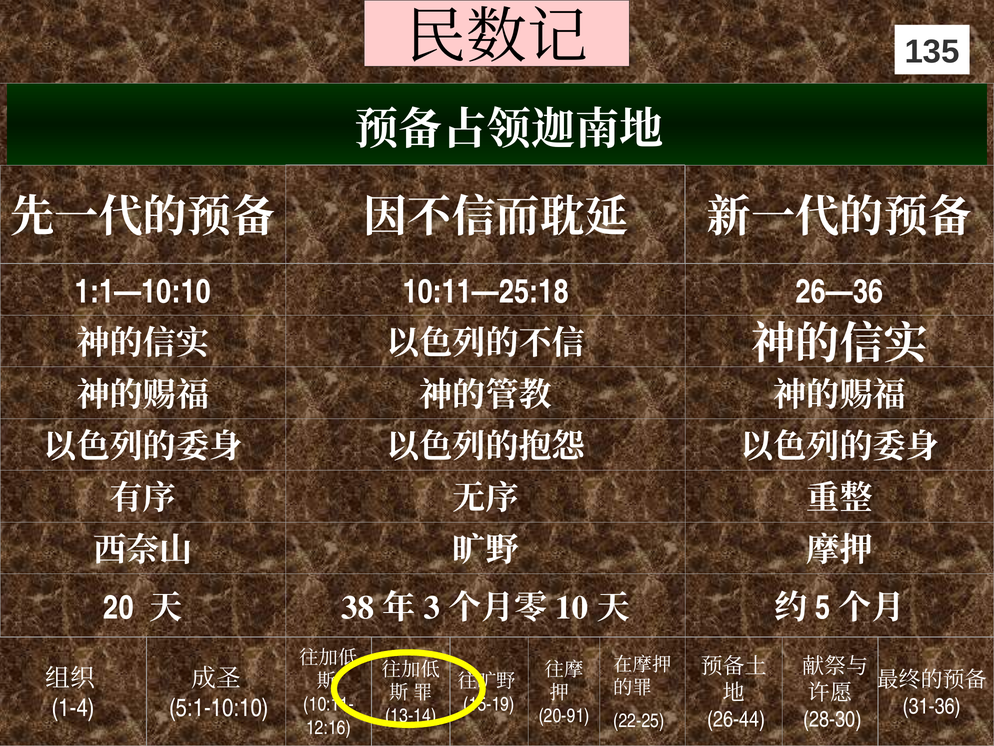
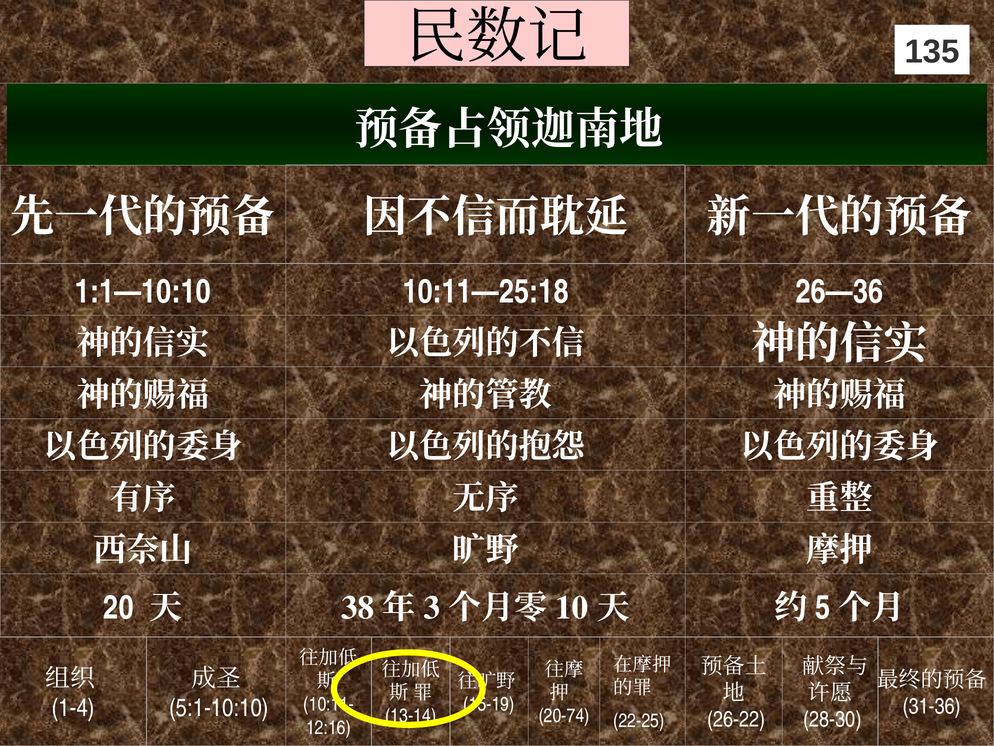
20-91: 20-91 -> 20-74 (564, 716)
26-44: 26-44 -> 26-22 (736, 719)
